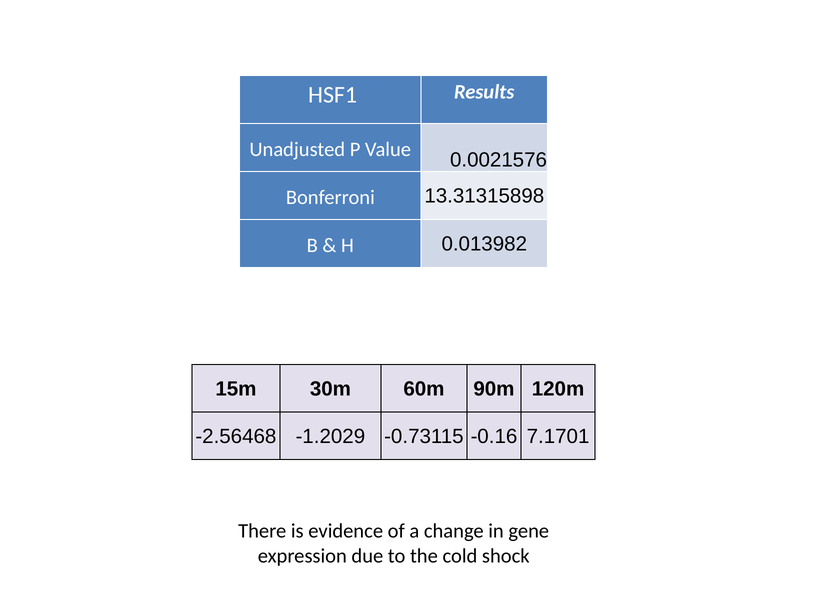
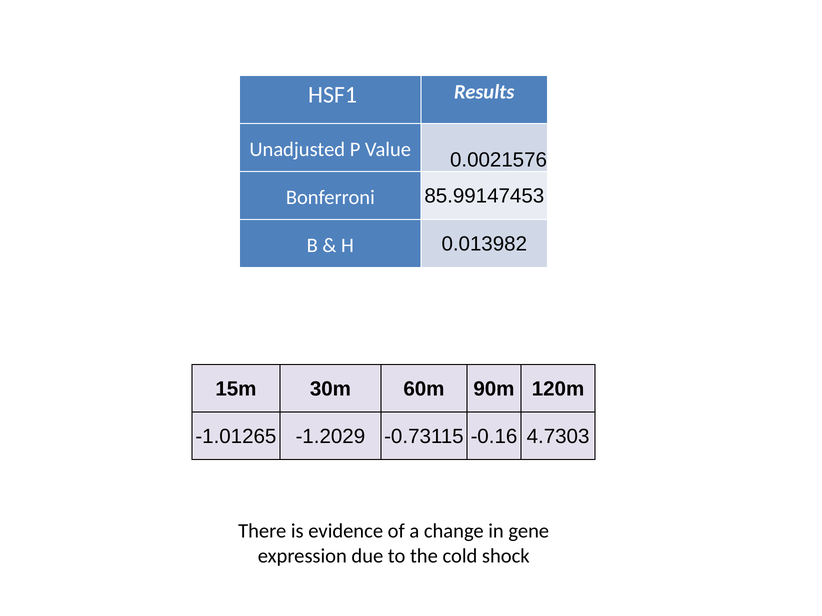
13.31315898: 13.31315898 -> 85.99147453 (484, 196)
-2.56468: -2.56468 -> -1.01265 (236, 437)
7.1701: 7.1701 -> 4.7303 (558, 437)
